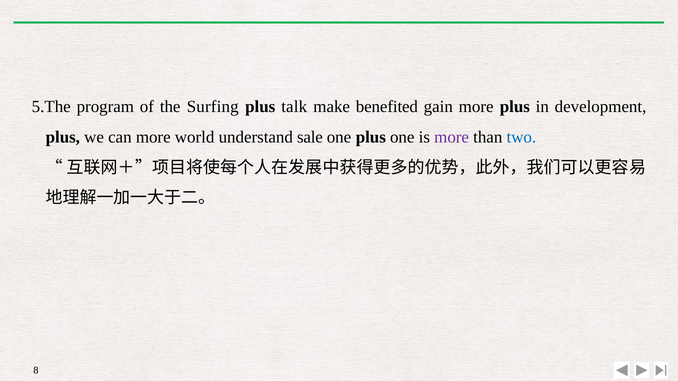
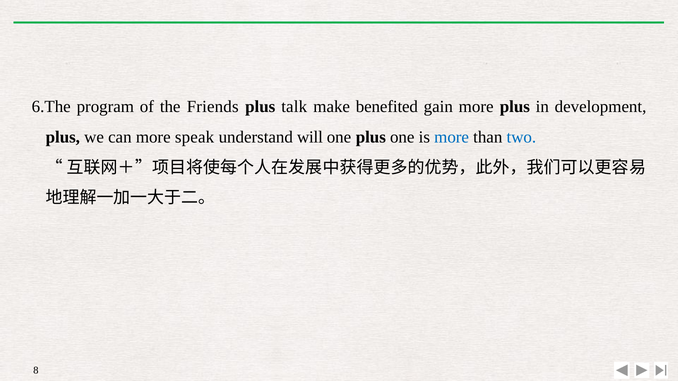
5.The: 5.The -> 6.The (51, 107)
Surfing: Surfing -> Friends (213, 107)
world: world -> speak (195, 137)
sale: sale -> will (310, 137)
more colour: purple -> blue (452, 137)
